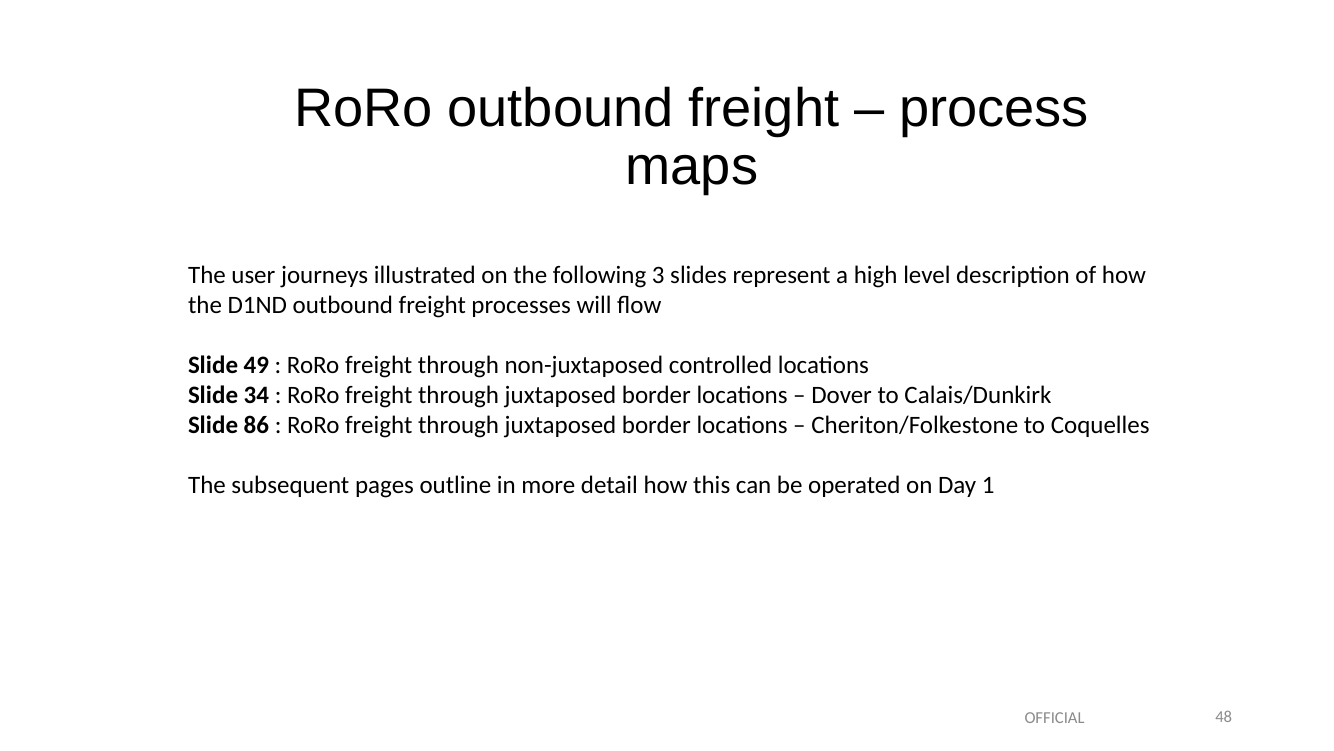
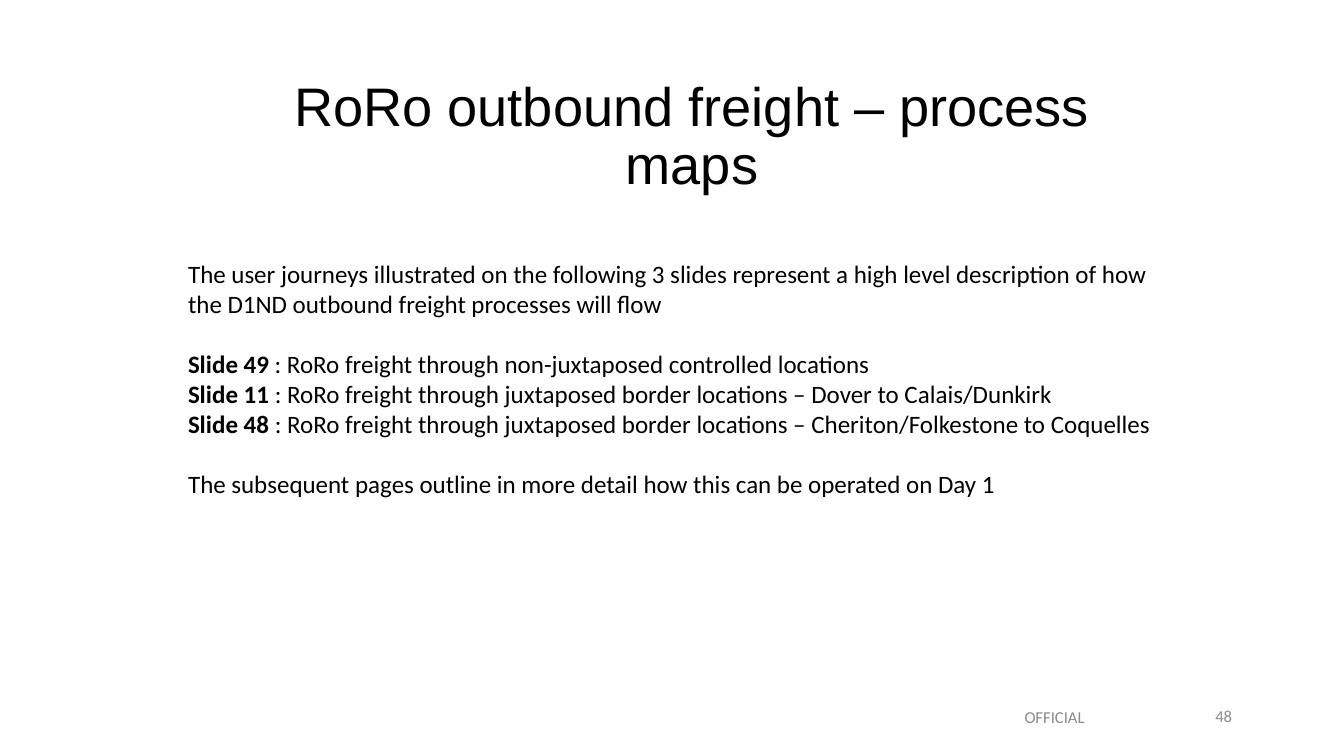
34: 34 -> 11 (256, 395)
Slide 86: 86 -> 48 (256, 425)
